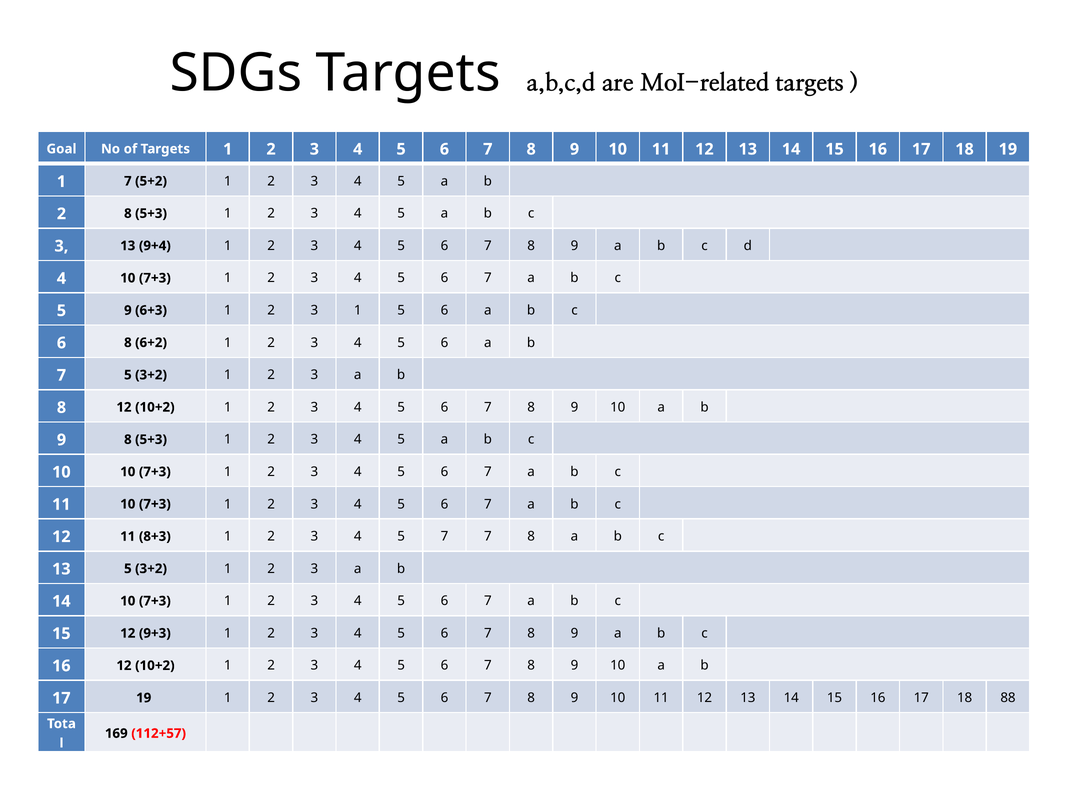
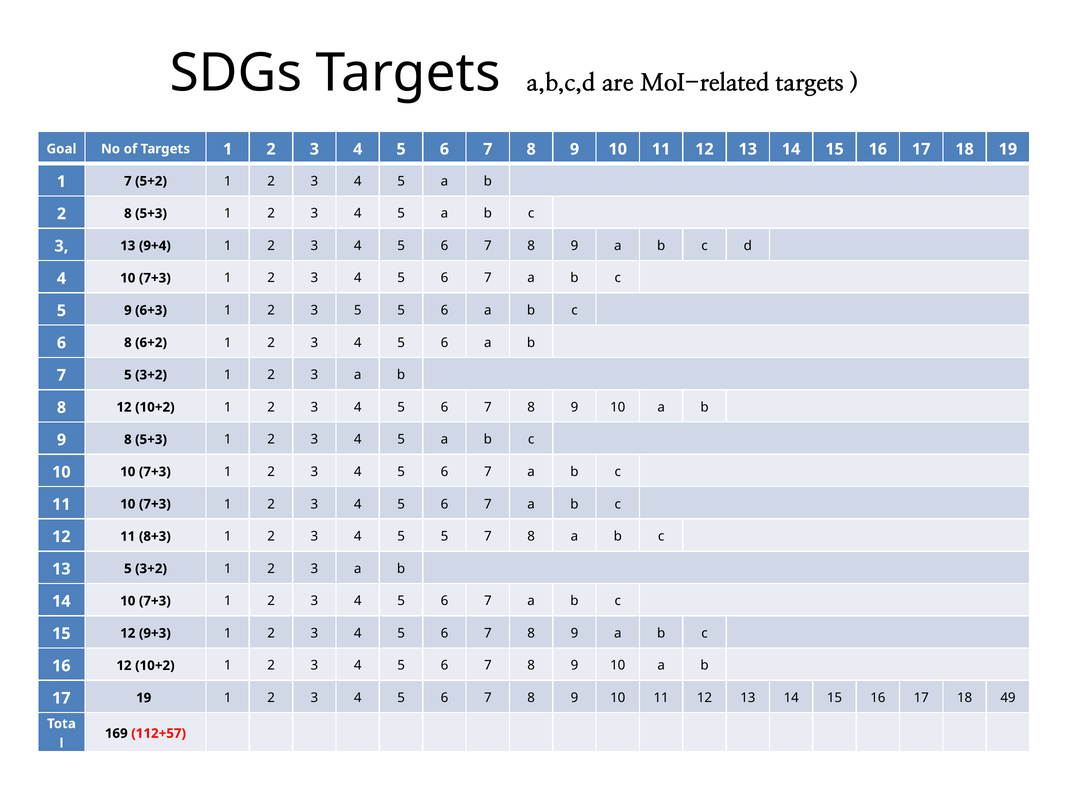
3 1: 1 -> 5 (358, 310)
4 5 7: 7 -> 5 (444, 536)
88: 88 -> 49 (1008, 698)
